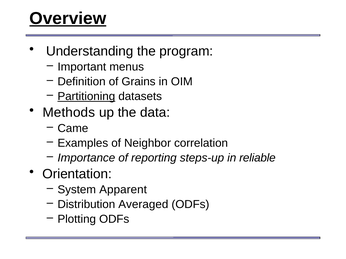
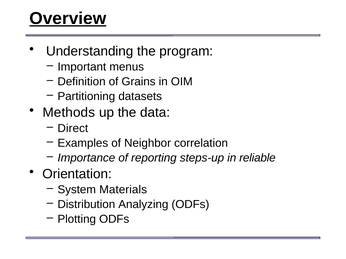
Partitioning underline: present -> none (86, 97)
Came: Came -> Direct (73, 129)
Apparent: Apparent -> Materials (123, 190)
Averaged: Averaged -> Analyzing (143, 205)
